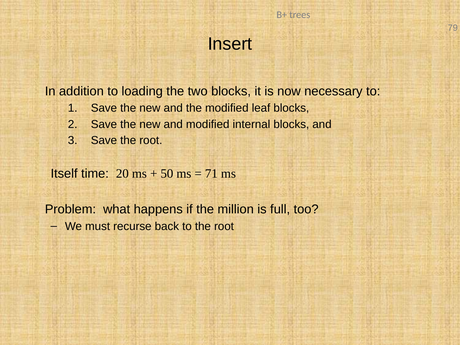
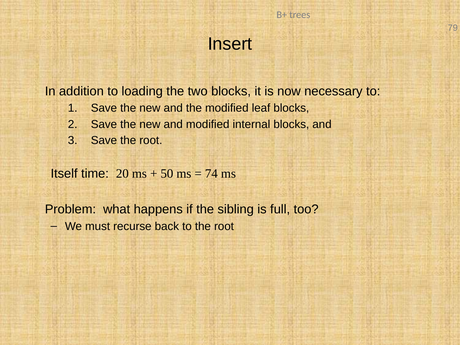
71: 71 -> 74 (211, 174)
million: million -> sibling (236, 209)
